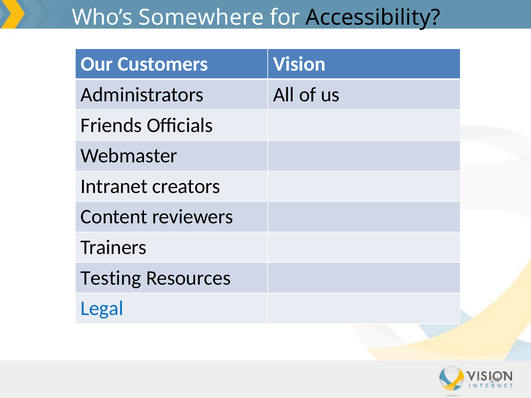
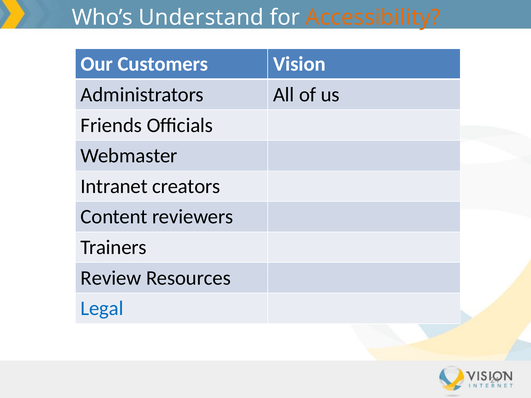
Somewhere: Somewhere -> Understand (201, 17)
Accessibility colour: black -> orange (373, 17)
Testing: Testing -> Review (111, 278)
